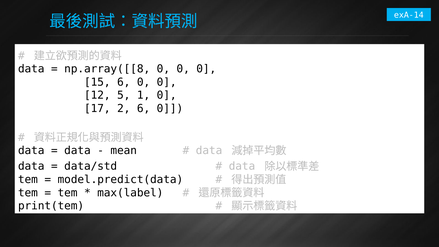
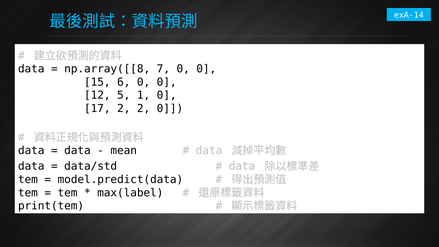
0: 0 -> 7 (163, 69)
2 6: 6 -> 2 (144, 108)
